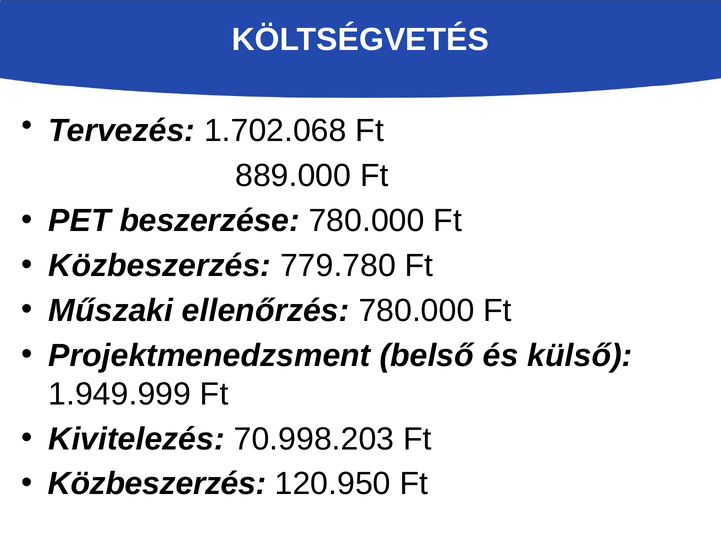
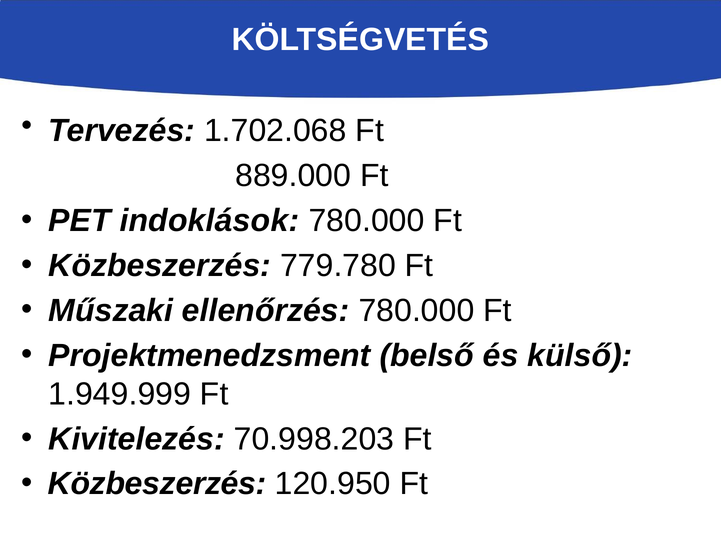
beszerzése: beszerzése -> indoklások (209, 221)
